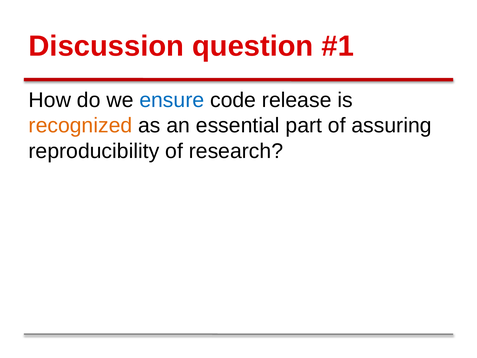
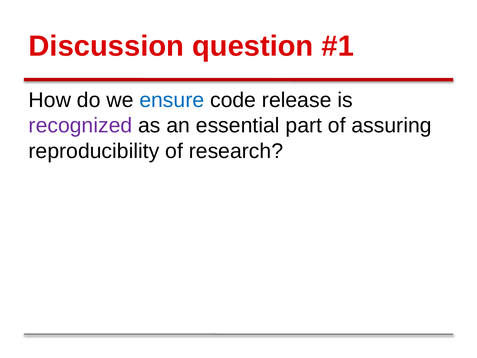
recognized colour: orange -> purple (80, 126)
